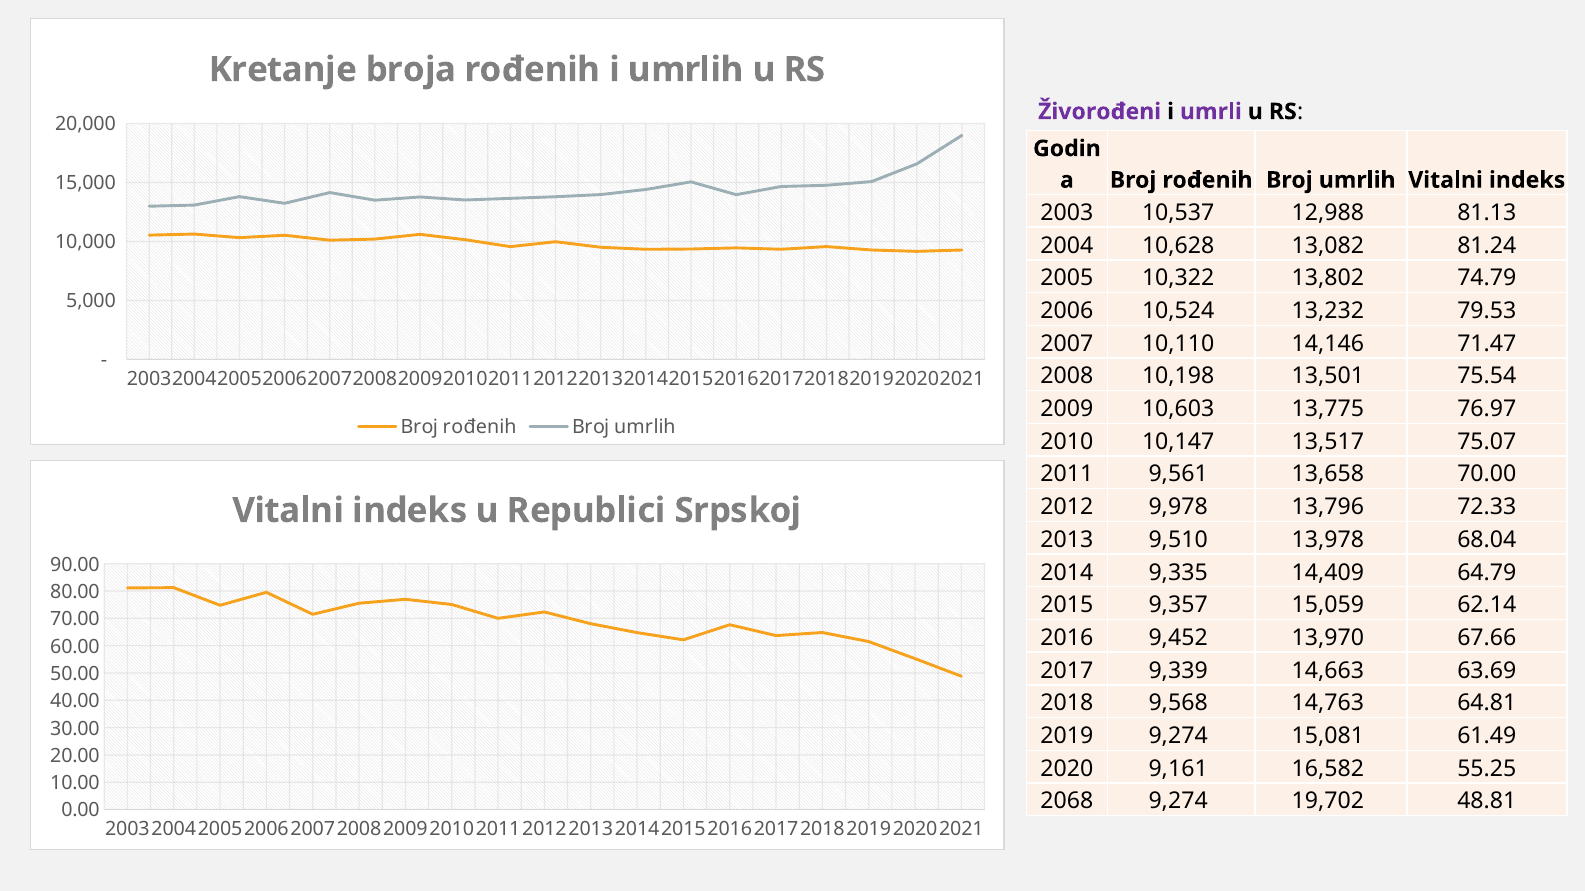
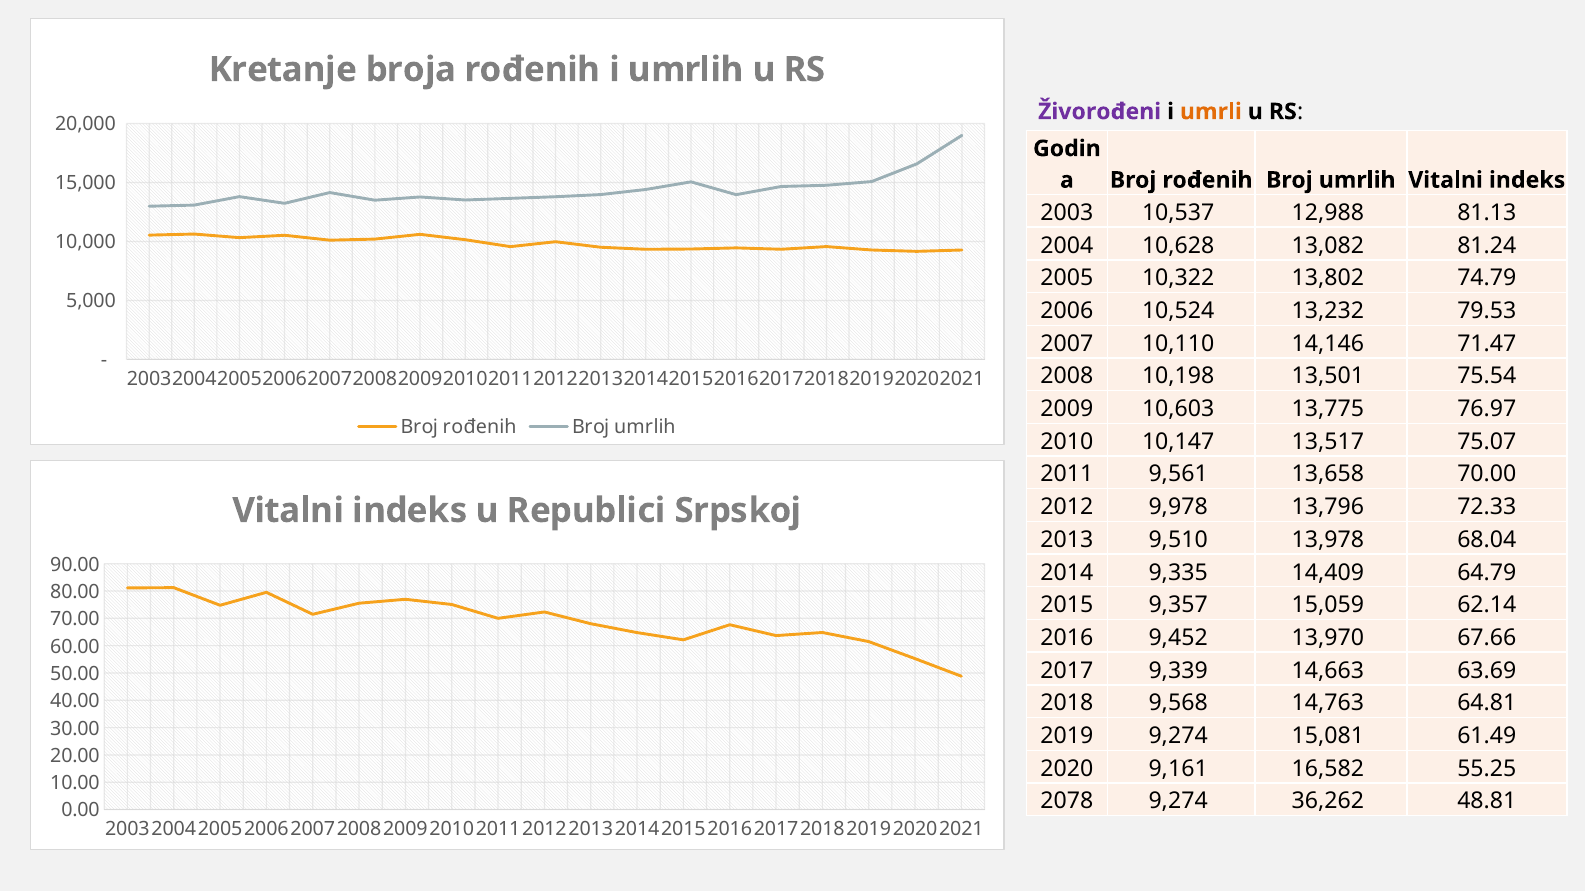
umrli colour: purple -> orange (1211, 112)
2068: 2068 -> 2078 (1067, 802)
19,702: 19,702 -> 36,262 (1328, 802)
